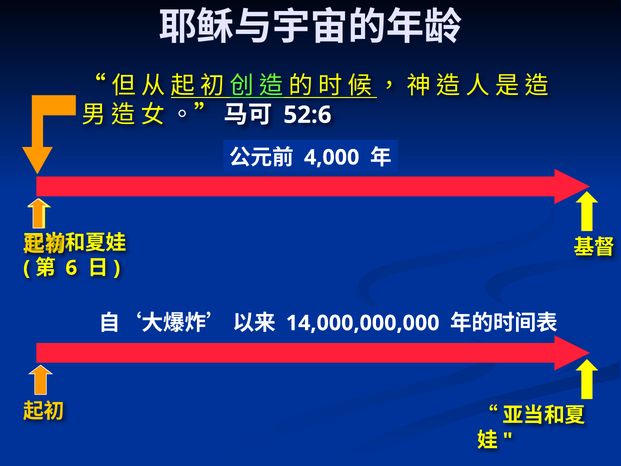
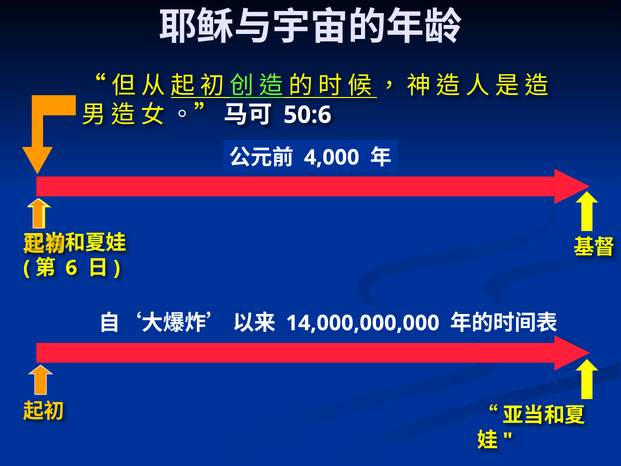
52:6: 52:6 -> 50:6 (307, 115)
